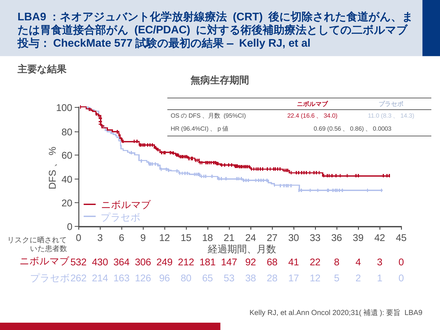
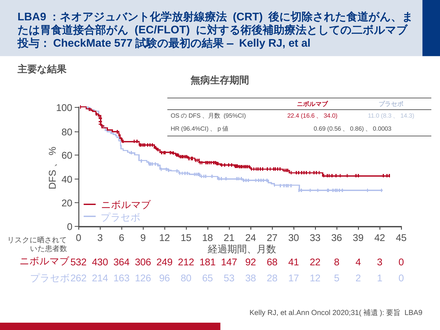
EC/PDAC: EC/PDAC -> EC/FLOT (162, 30)
